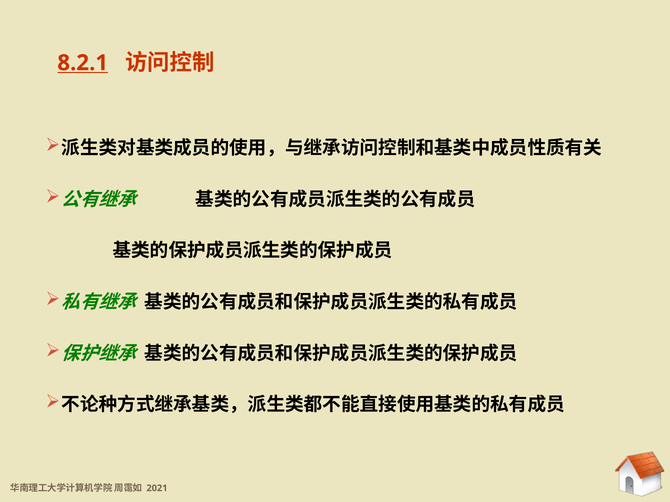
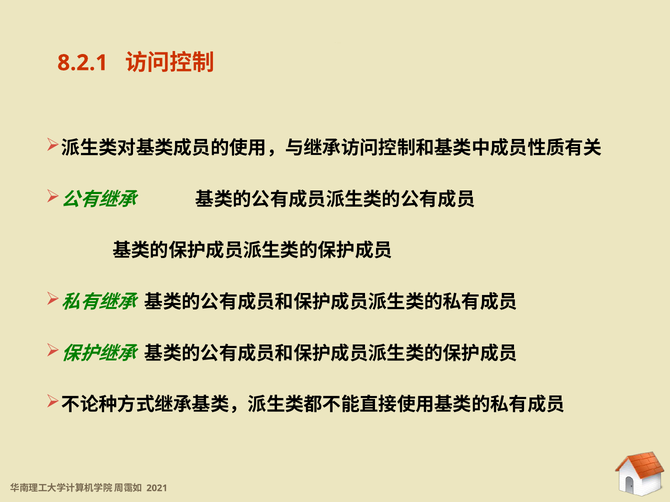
8.2.1 underline: present -> none (83, 63)
